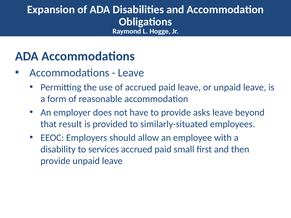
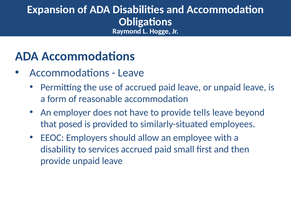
asks: asks -> tells (202, 113)
result: result -> posed (71, 124)
